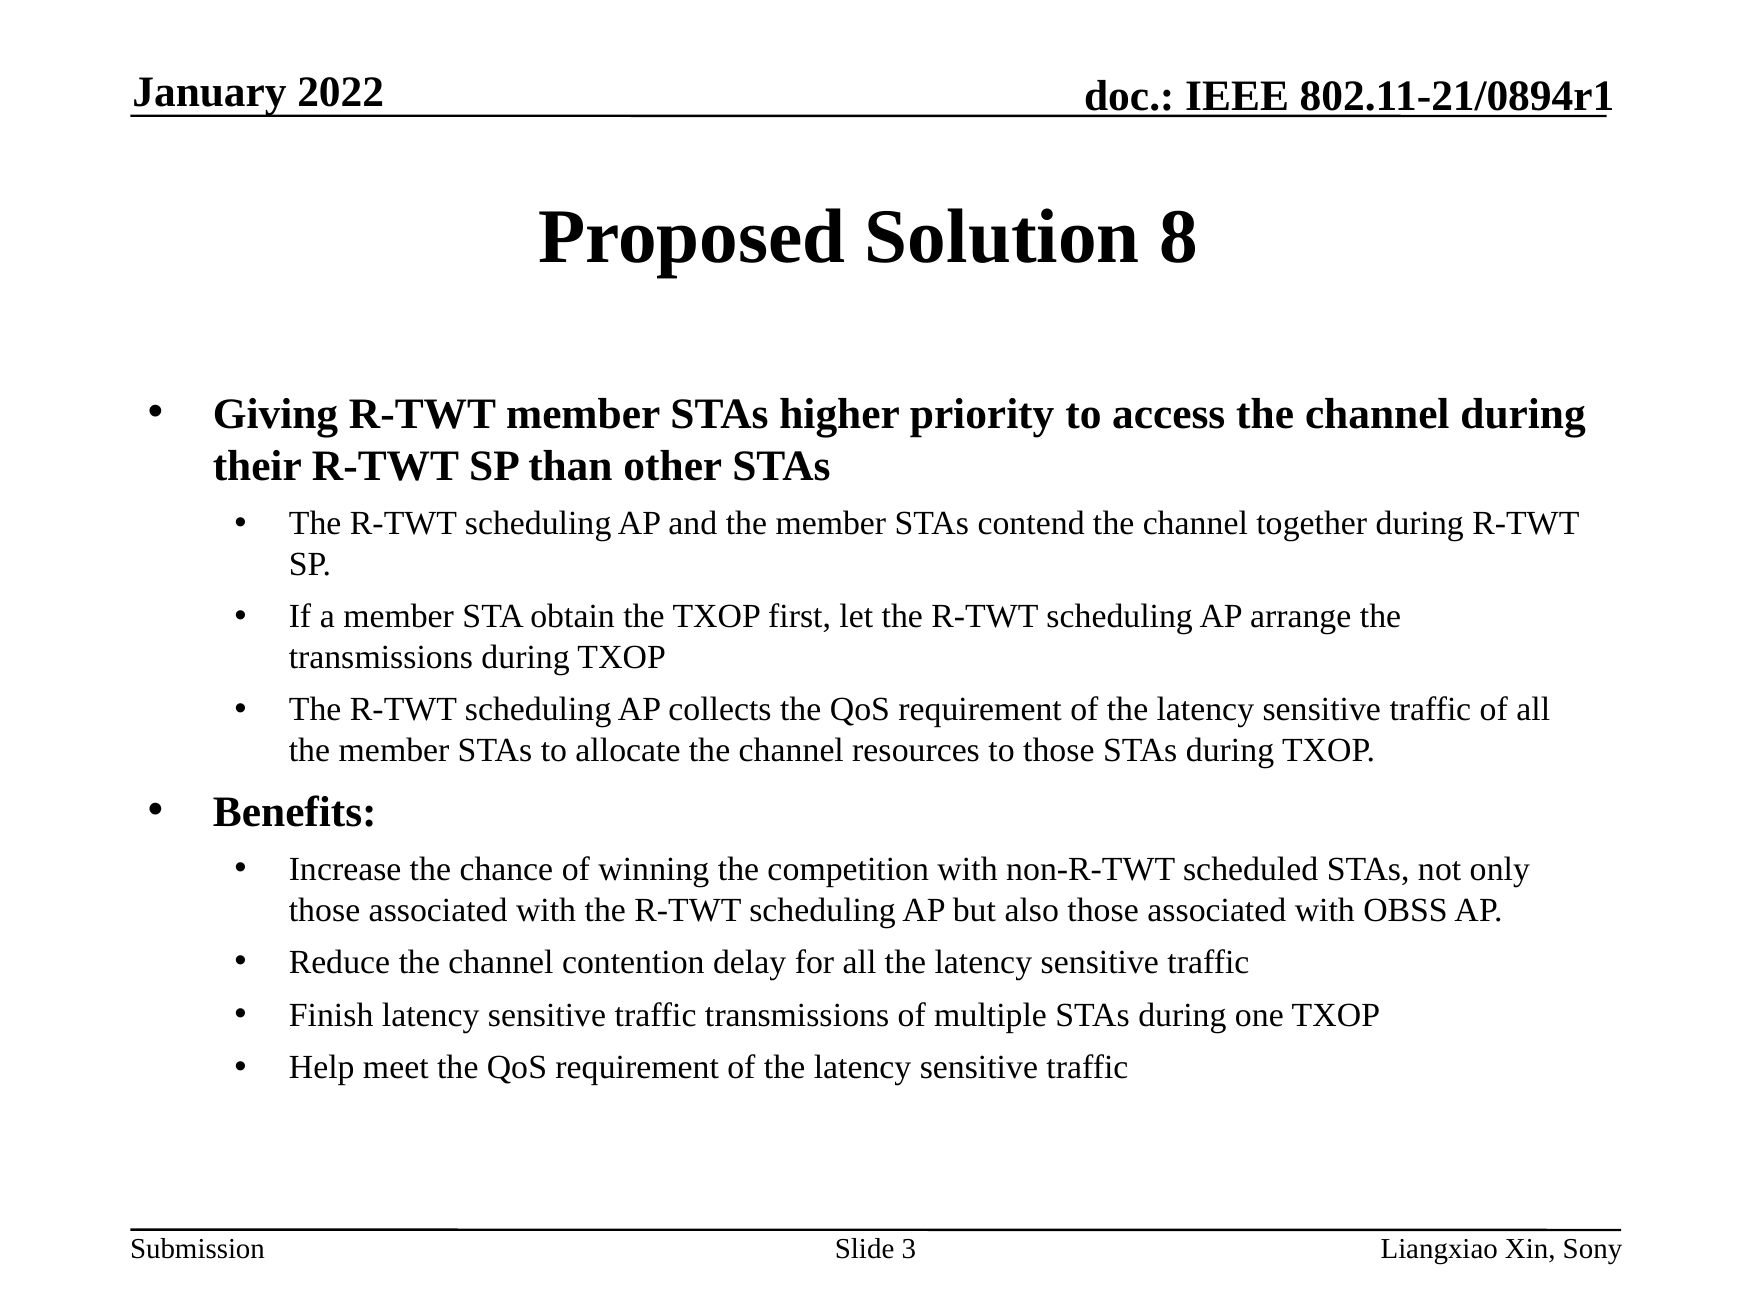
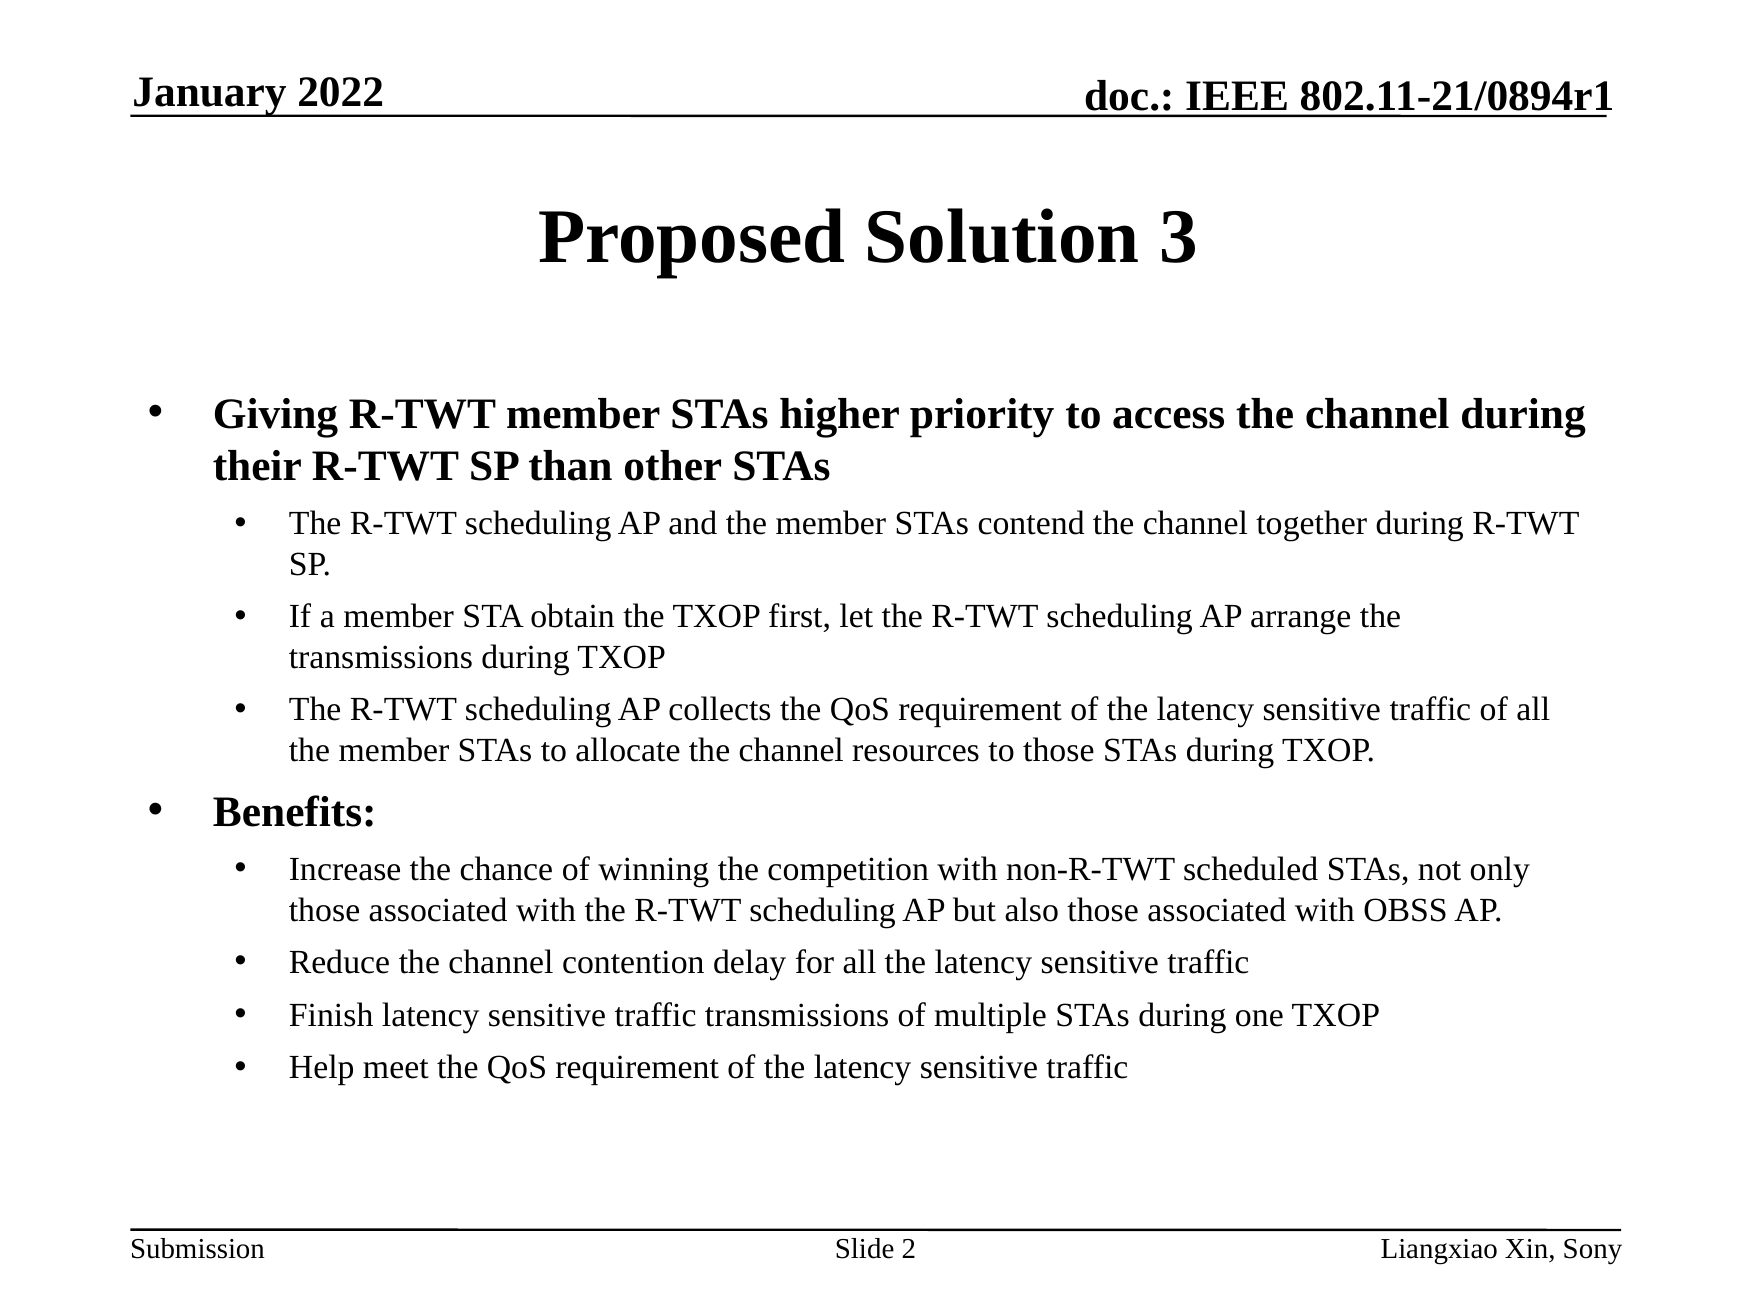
8: 8 -> 3 (1178, 237)
3: 3 -> 2 (909, 1249)
